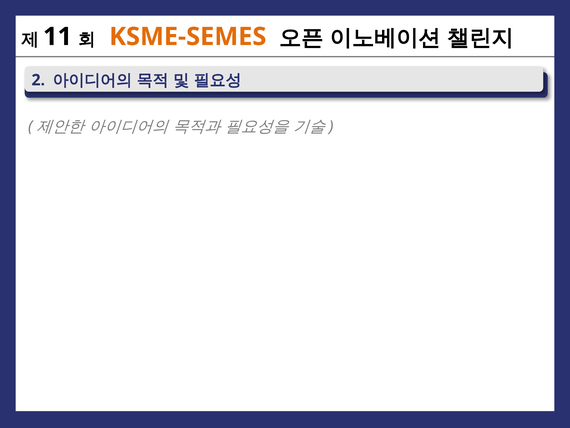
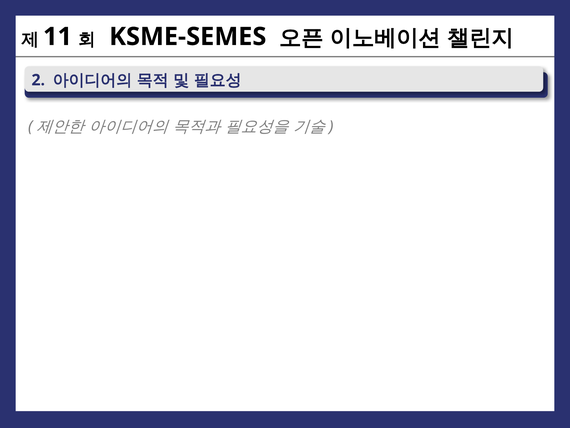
KSME-SEMES colour: orange -> black (188, 37)
